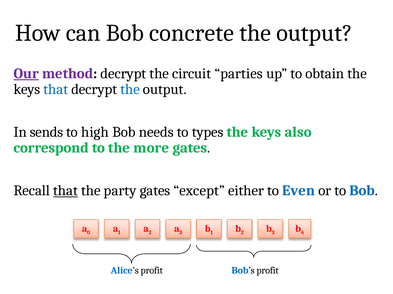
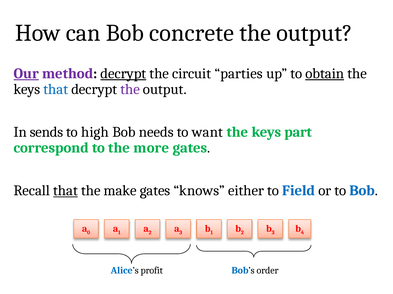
decrypt underline: none -> present (123, 74)
obtain underline: none -> present (325, 74)
the colour: blue -> purple (130, 90)
types: types -> want (207, 132)
also: also -> part (298, 132)
party: party -> make (120, 191)
except: except -> knows (199, 191)
Even: Even -> Field (299, 191)
Bob’s profit: profit -> order (268, 271)
